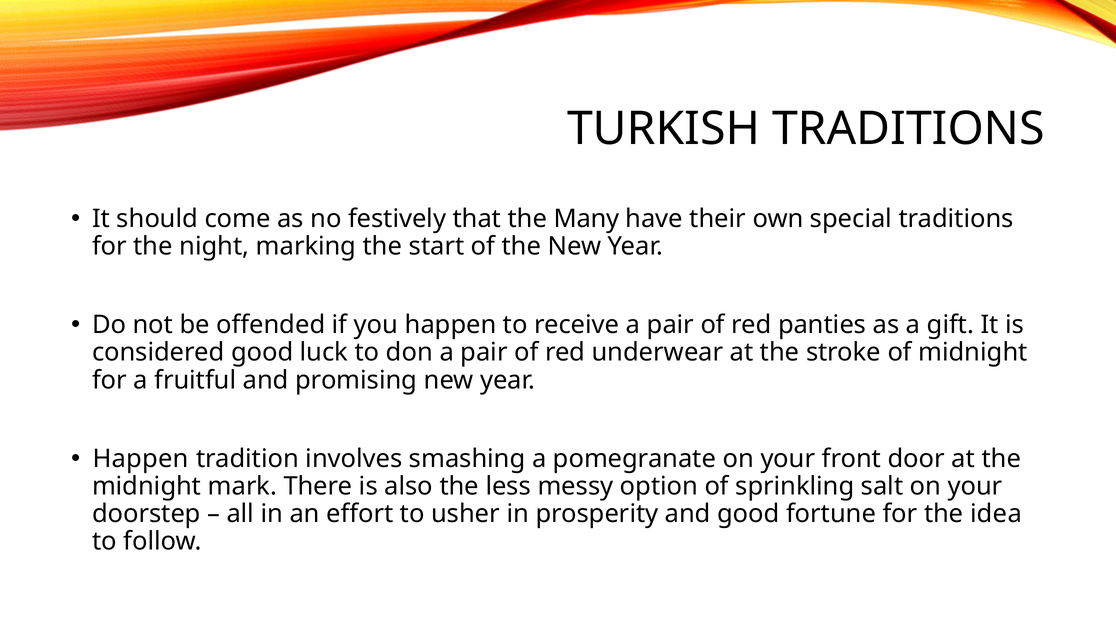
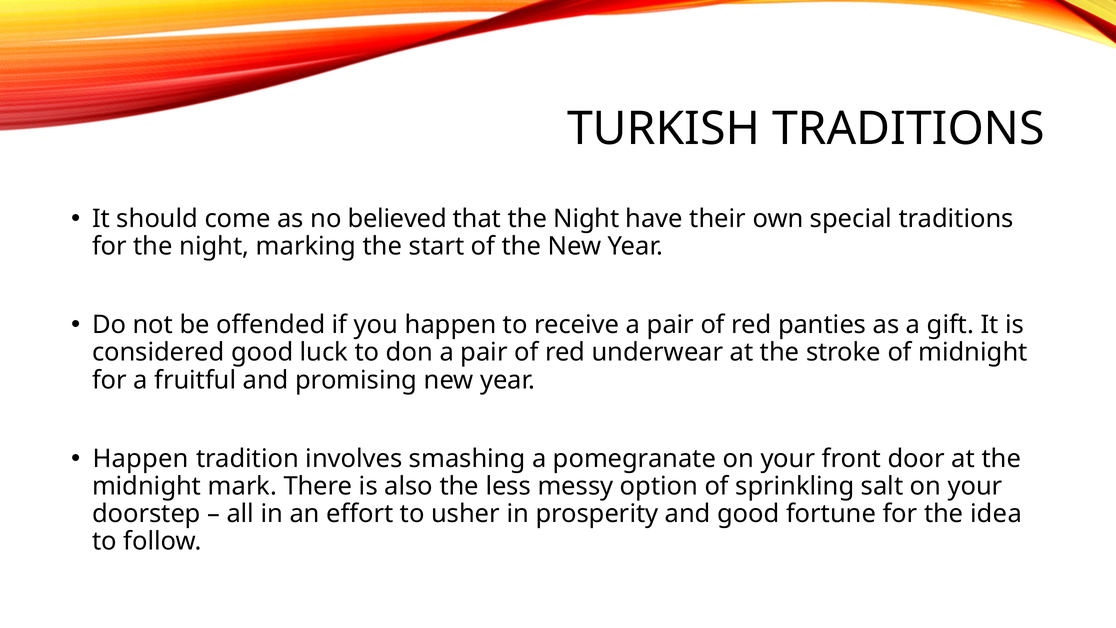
festively: festively -> believed (397, 219)
that the Many: Many -> Night (586, 219)
